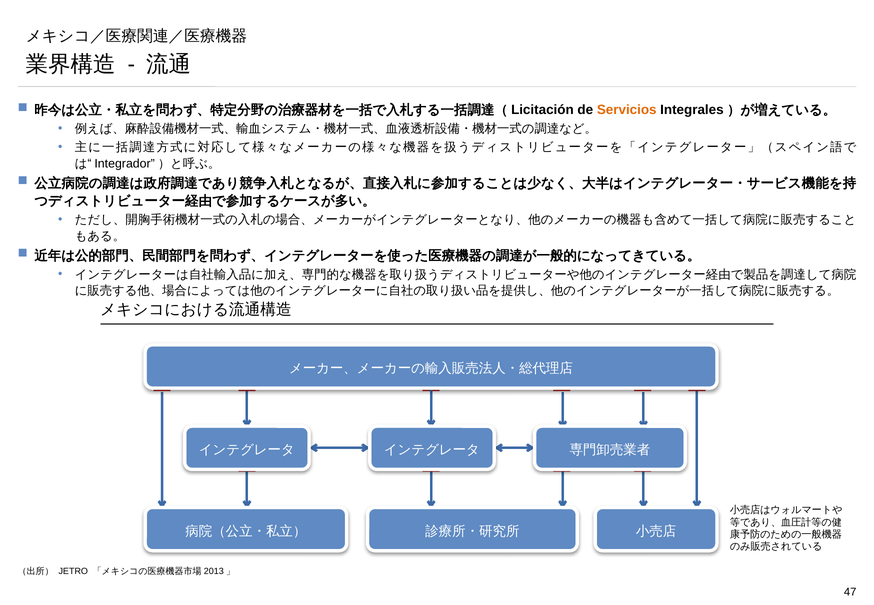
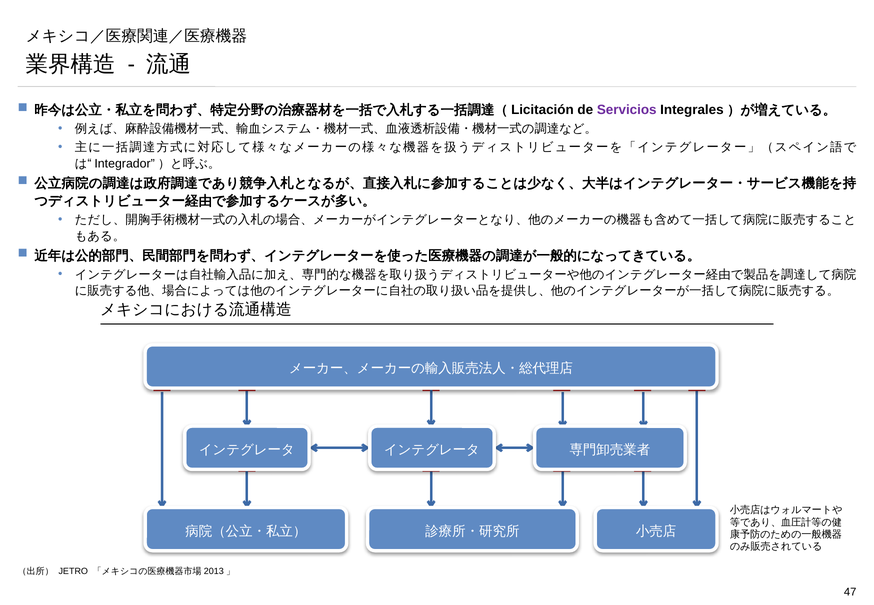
Servicios colour: orange -> purple (627, 110)
